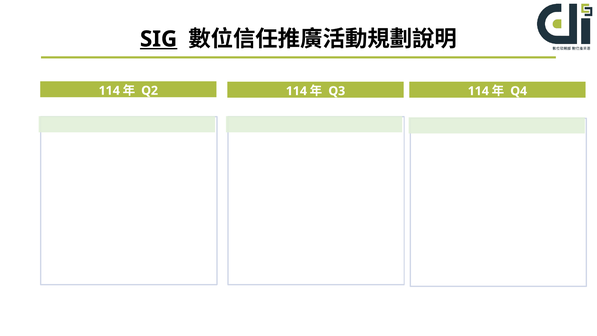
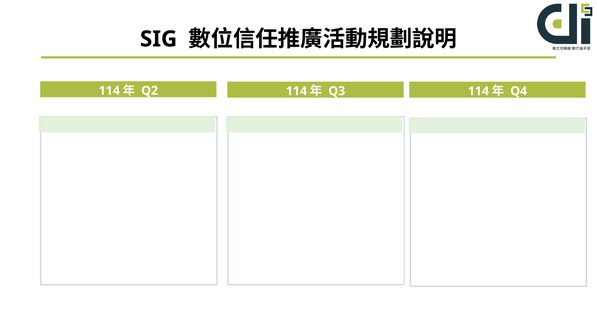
SIG underline: present -> none (159, 39)
